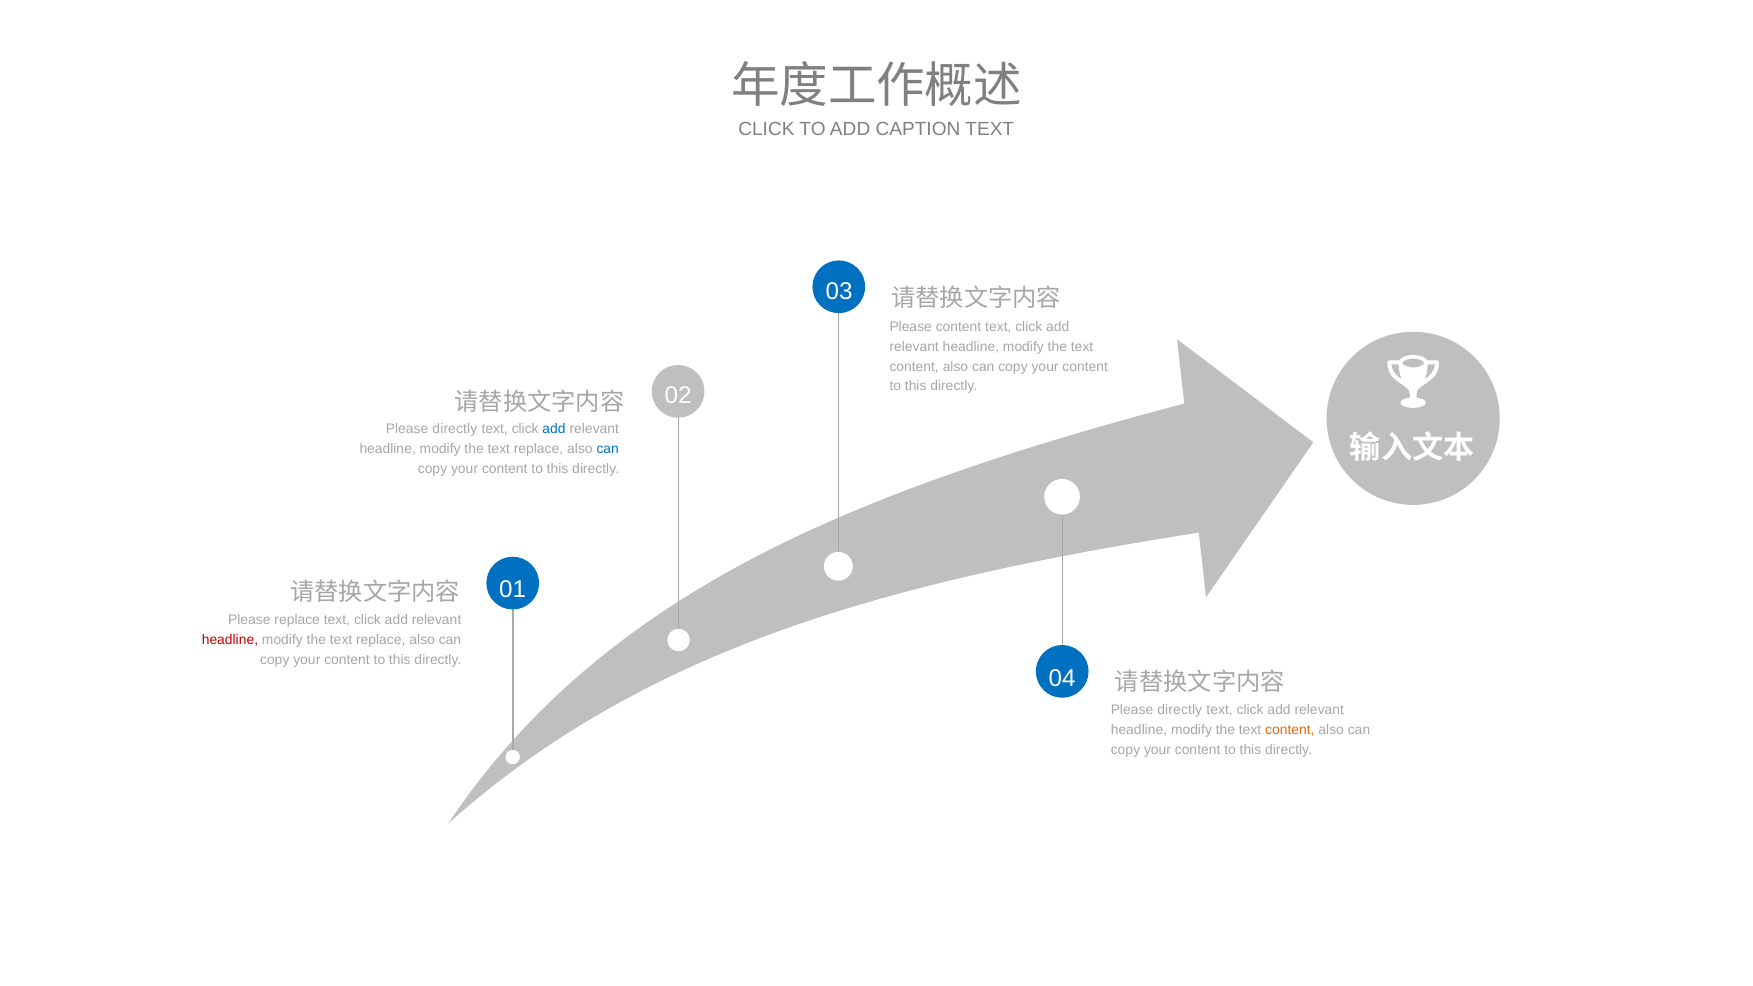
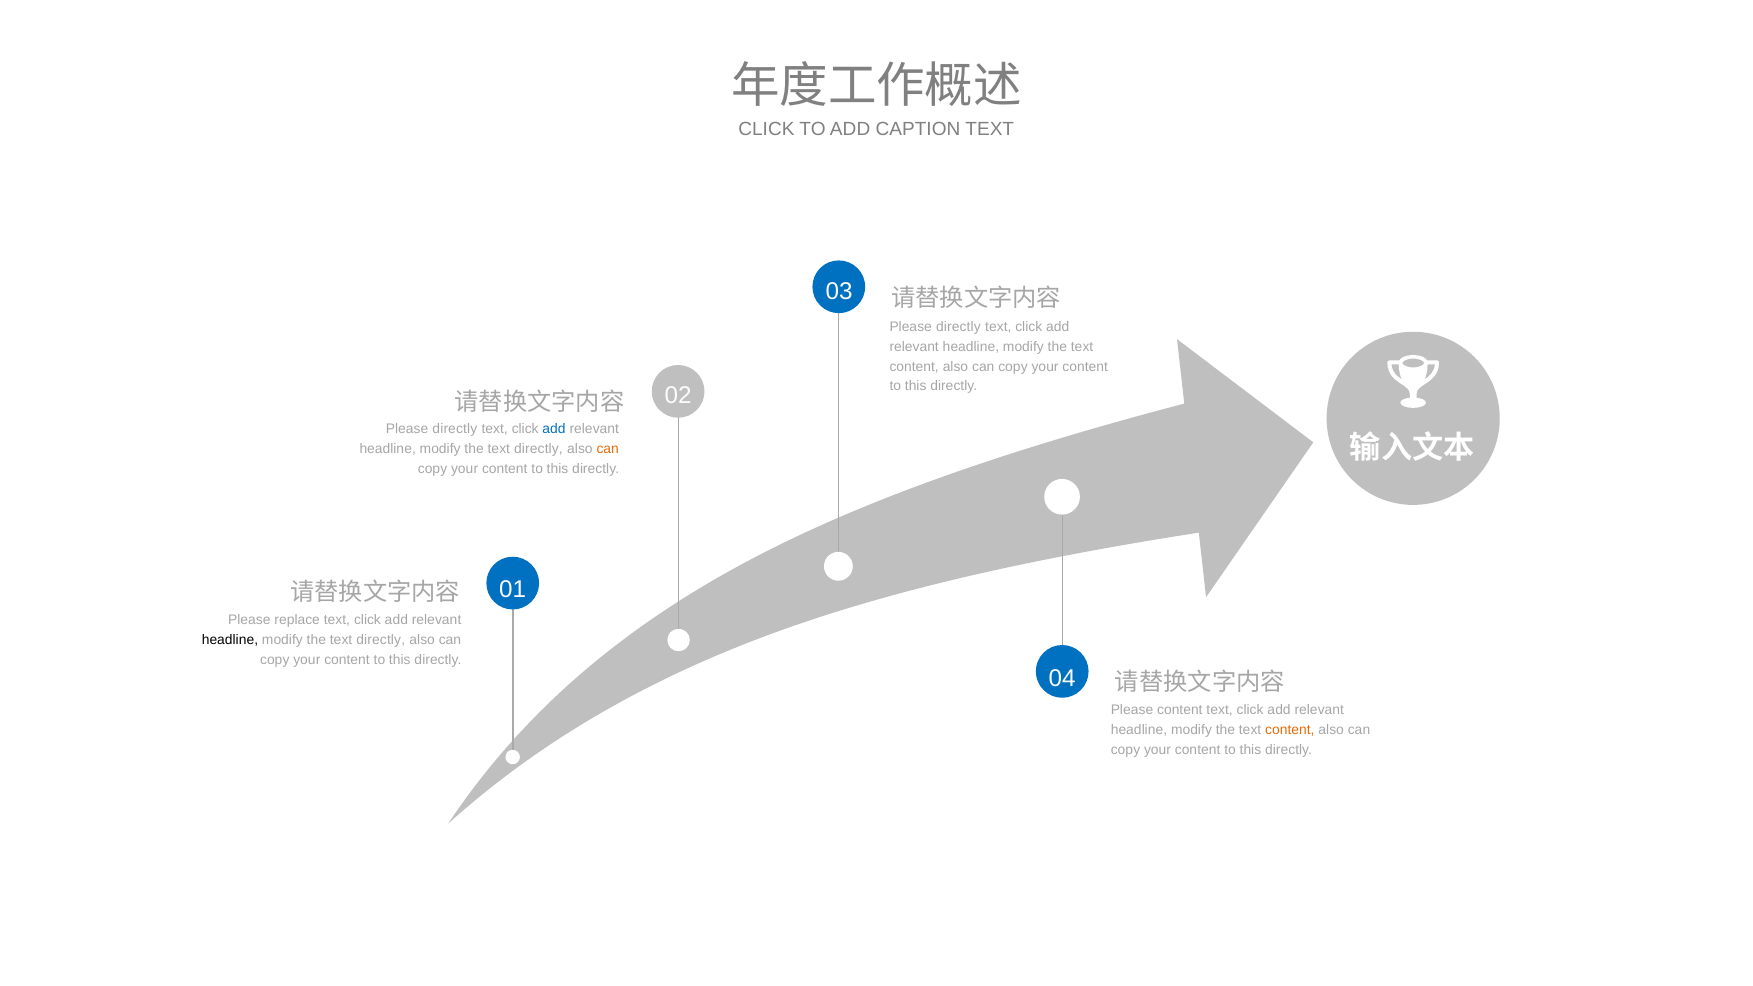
content: content -> directly (958, 327)
replace: replace -> directly (538, 449)
can colour: blue -> orange (608, 449)
headline colour: red -> black (230, 640)
replace: replace -> directly (381, 640)
directly: directly -> content (1180, 710)
